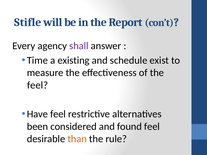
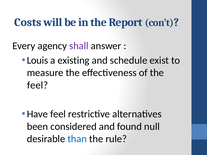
Stifle: Stifle -> Costs (28, 22)
Time: Time -> Louis (37, 60)
found feel: feel -> null (152, 127)
than colour: orange -> blue (77, 139)
